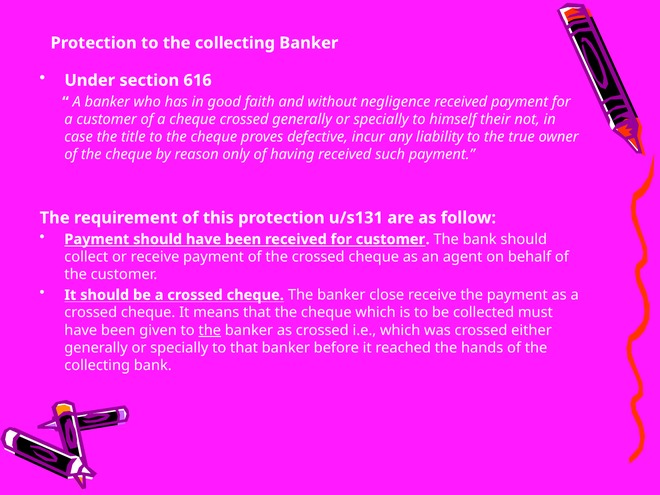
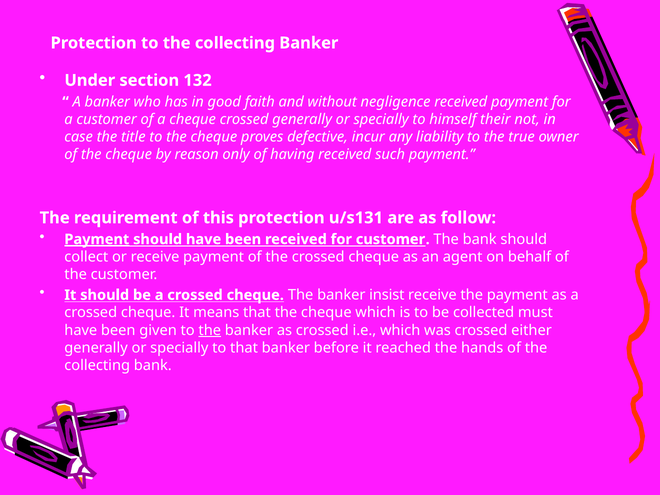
616: 616 -> 132 (198, 80)
Payment underline: none -> present (97, 239)
close: close -> insist (387, 295)
